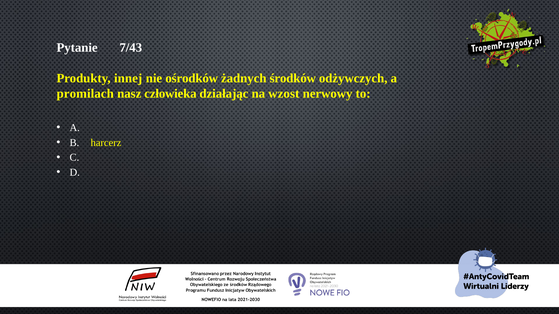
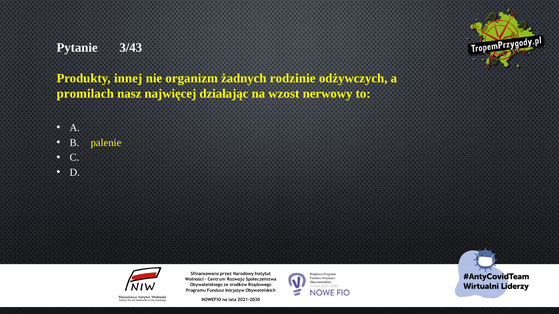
7/43: 7/43 -> 3/43 (131, 48)
ośrodków: ośrodków -> organizm (192, 78)
środków: środków -> rodzinie (293, 78)
człowieka: człowieka -> najwięcej (170, 94)
harcerz: harcerz -> palenie (106, 143)
